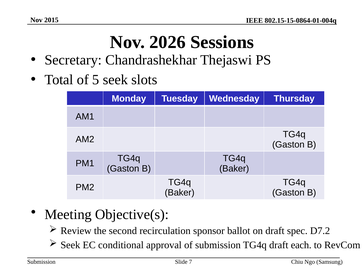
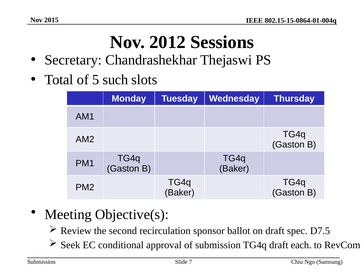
2026: 2026 -> 2012 (168, 42)
5 seek: seek -> such (115, 80)
D7.2: D7.2 -> D7.5 (320, 231)
